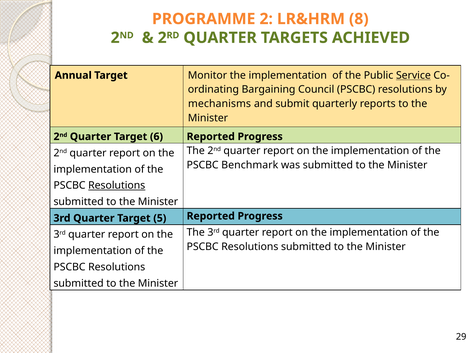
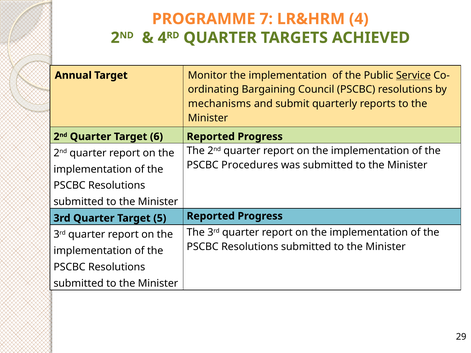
PROGRAMME 2: 2 -> 7 (266, 19)
LR&HRM 8: 8 -> 4 (359, 19)
2: 2 -> 4 (162, 38)
Benchmark: Benchmark -> Procedures (250, 165)
Resolutions underline: present -> none (117, 186)
